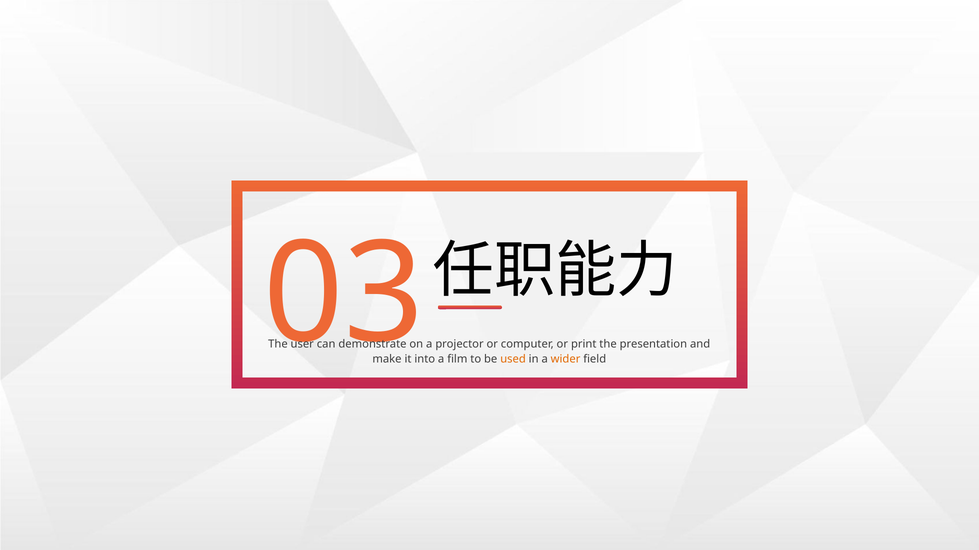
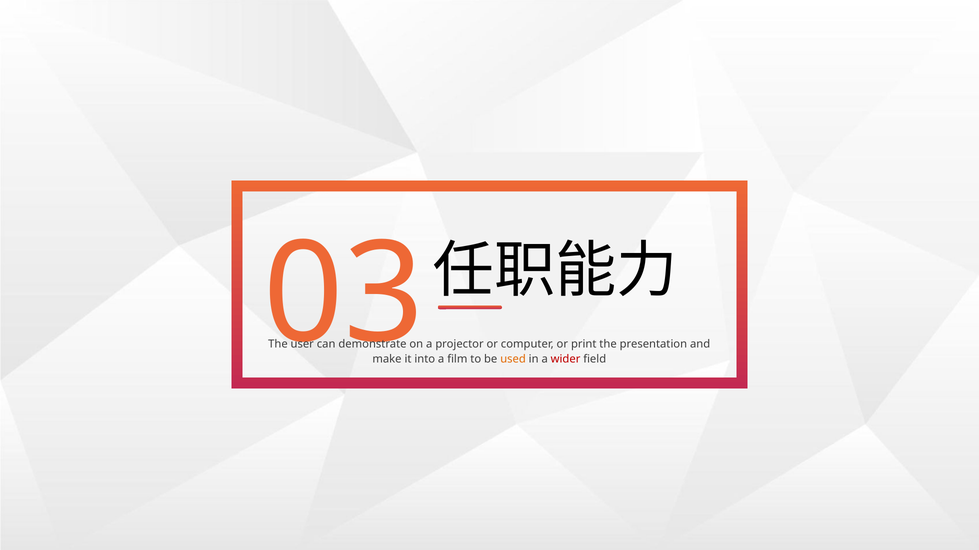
wider colour: orange -> red (566, 360)
